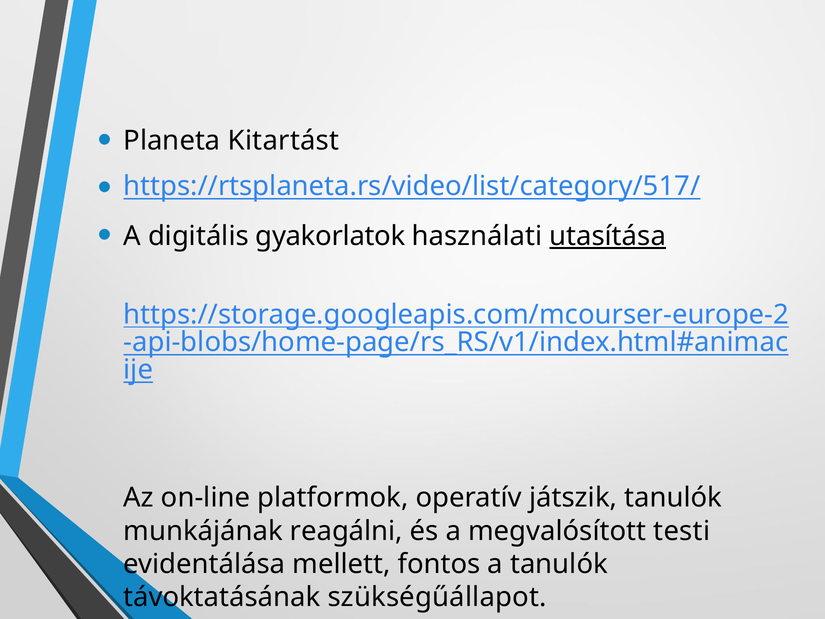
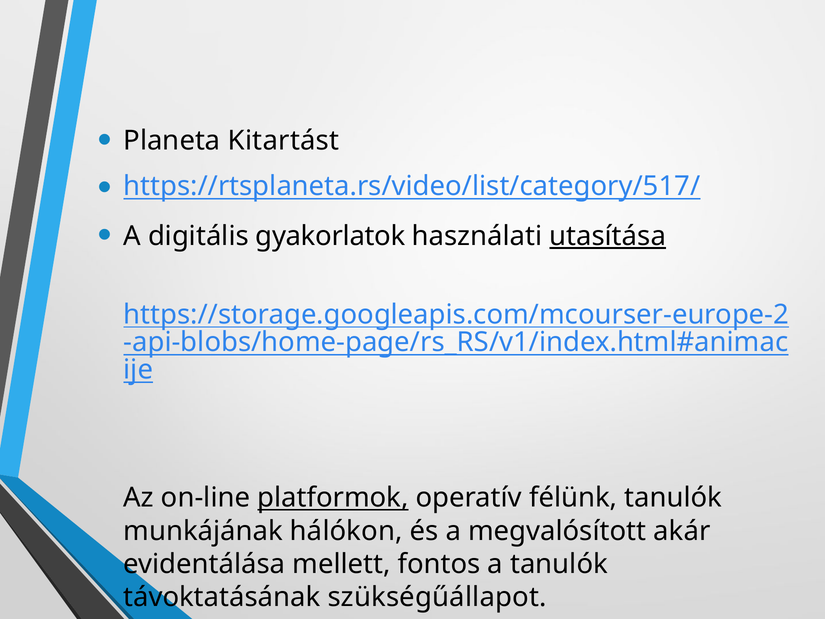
platformok underline: none -> present (333, 498)
játszik: játszik -> félünk (573, 498)
reagálni: reagálni -> hálókon (346, 531)
testi: testi -> akár (682, 531)
